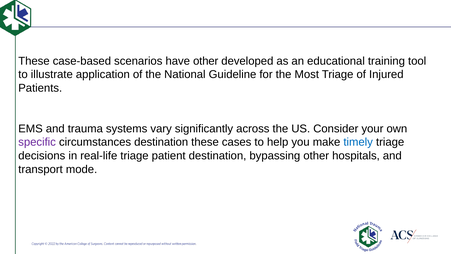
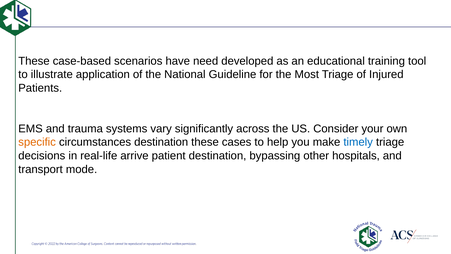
have other: other -> need (206, 61)
specific colour: purple -> orange (37, 142)
real-life triage: triage -> arrive (134, 156)
